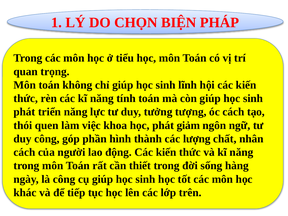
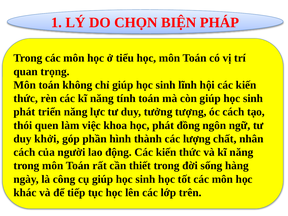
giảm: giảm -> đồng (188, 125)
duy công: công -> khởi (47, 139)
